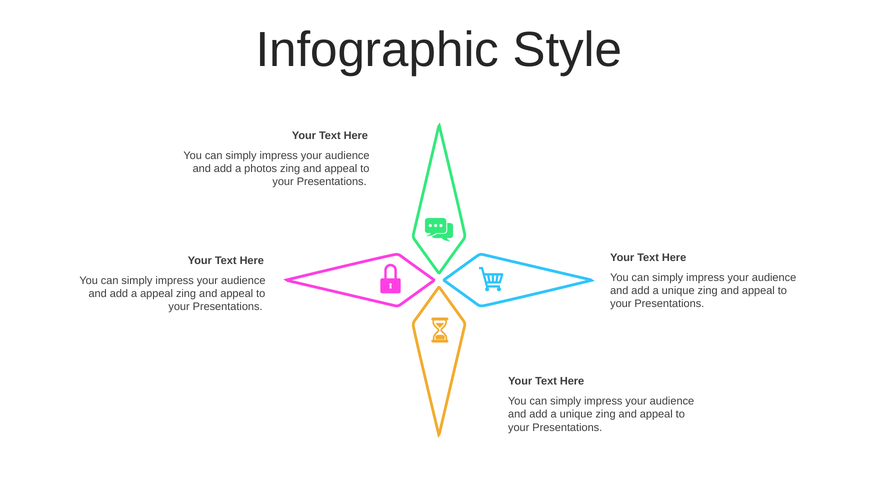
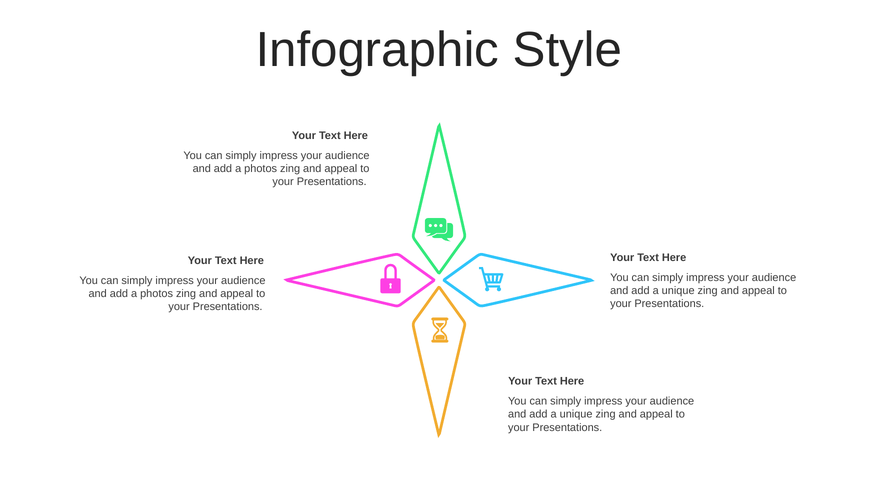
appeal: appeal -> photos (157, 294)
